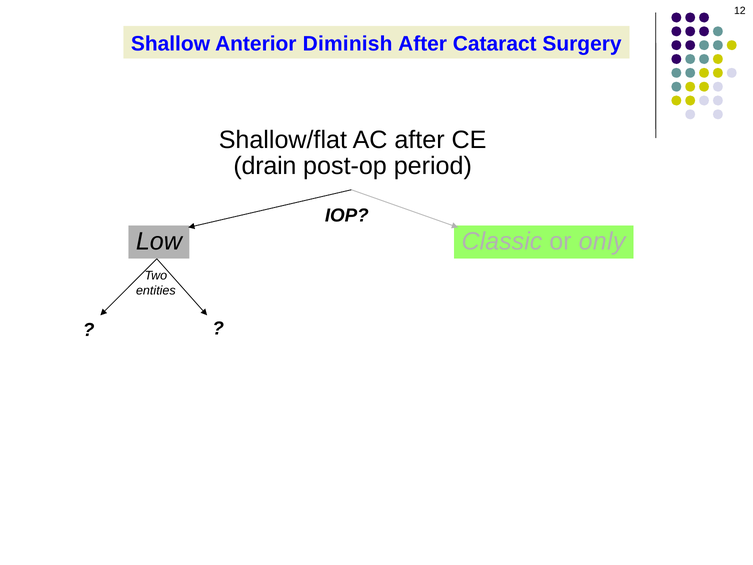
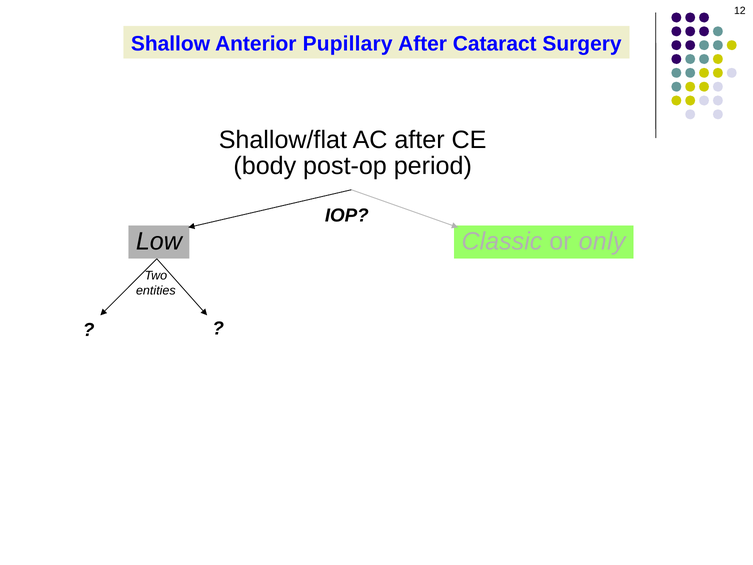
Diminish: Diminish -> Pupillary (348, 44)
drain: drain -> body (265, 166)
